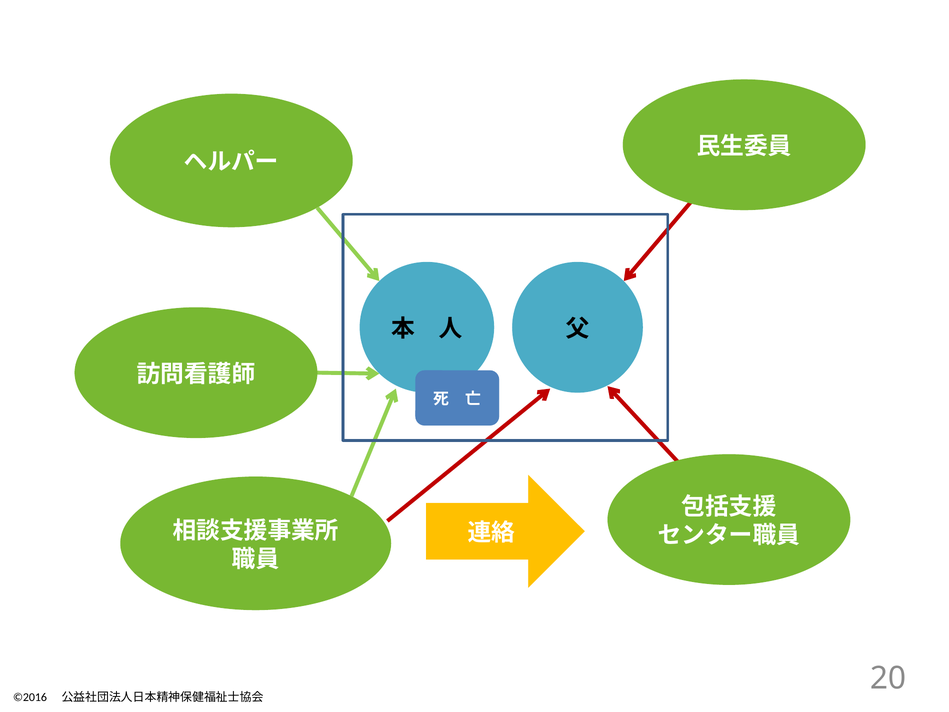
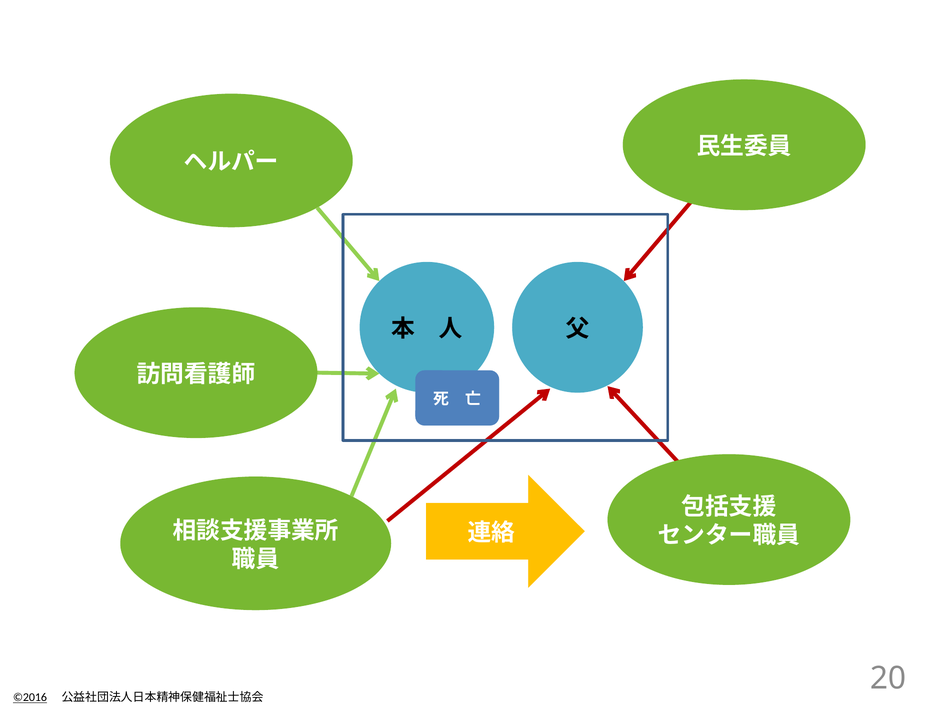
©2016 underline: none -> present (30, 697)
